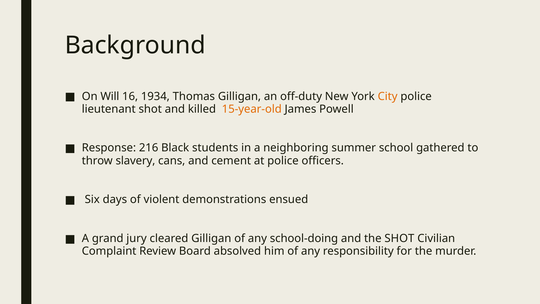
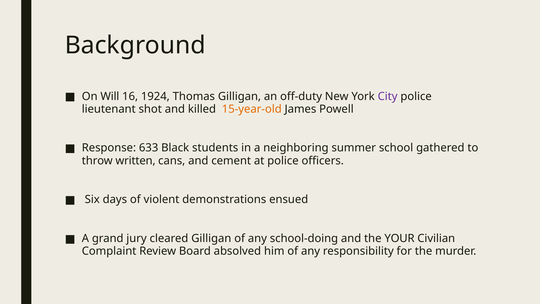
1934: 1934 -> 1924 (155, 96)
City colour: orange -> purple (388, 96)
216: 216 -> 633 (149, 148)
slavery: slavery -> written (135, 160)
the SHOT: SHOT -> YOUR (399, 238)
